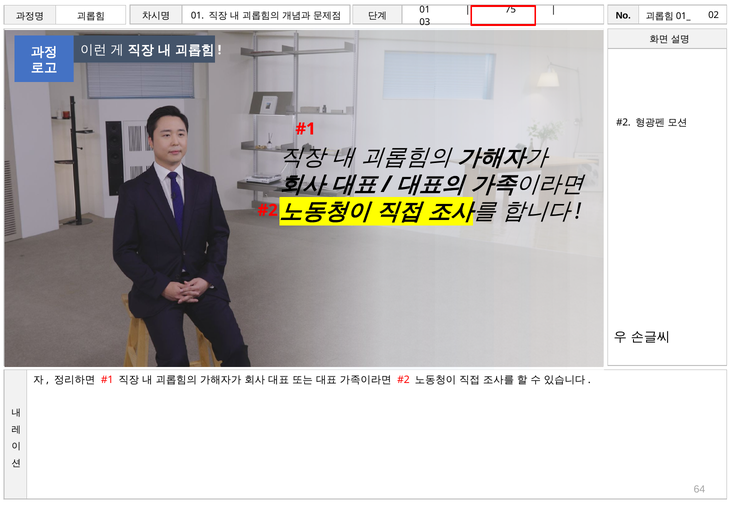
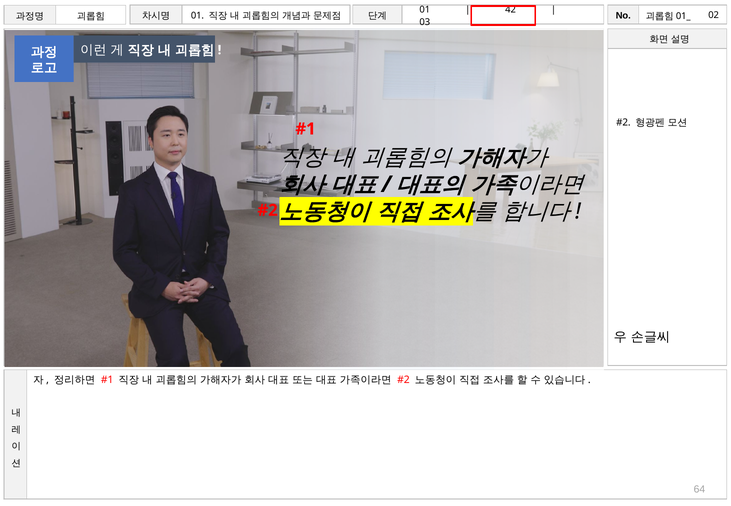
75: 75 -> 42 (511, 10)
